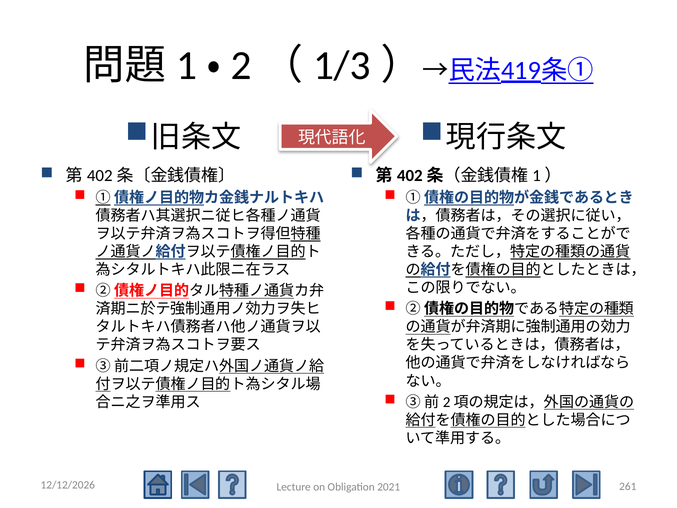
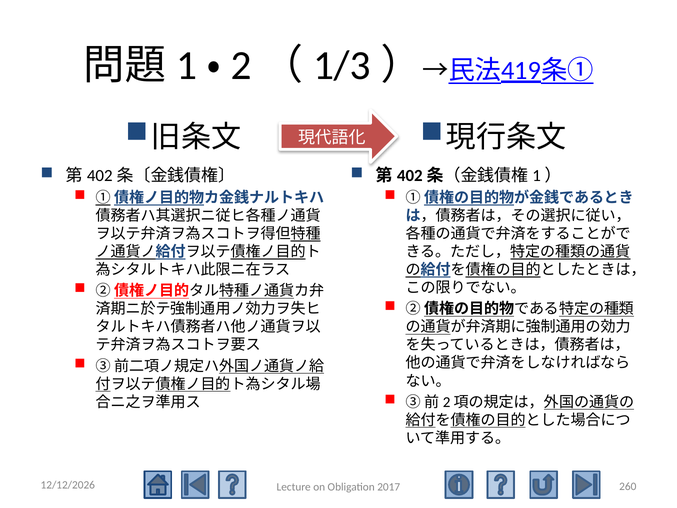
261: 261 -> 260 (628, 486)
2021: 2021 -> 2017 (389, 487)
